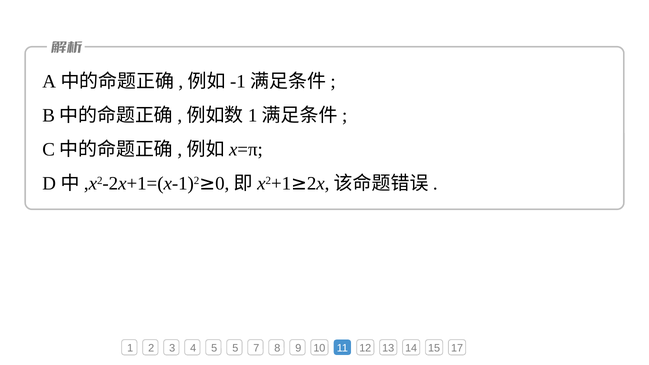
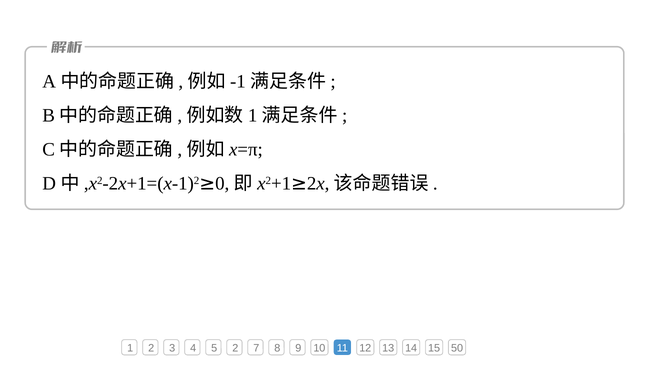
5 5: 5 -> 2 (235, 348)
17: 17 -> 50 (457, 348)
